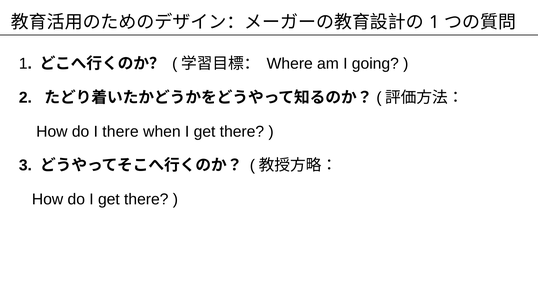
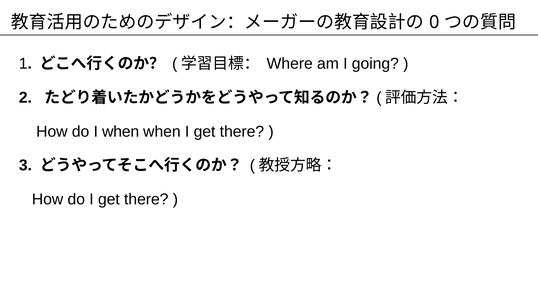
1: 1 -> 0 (434, 22)
I there: there -> when (121, 131)
